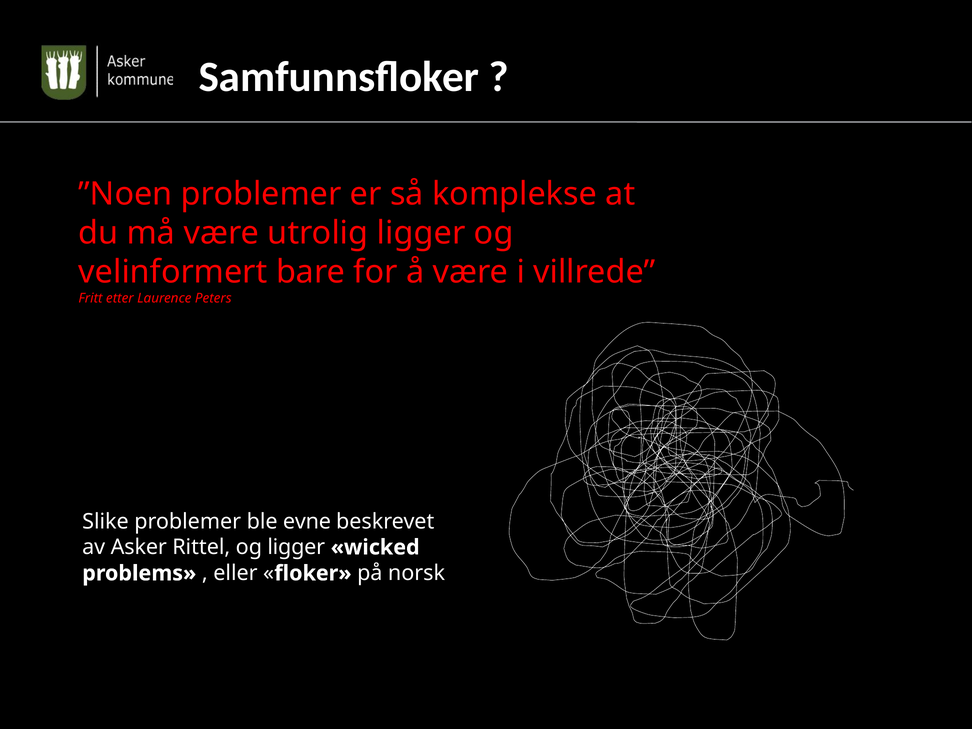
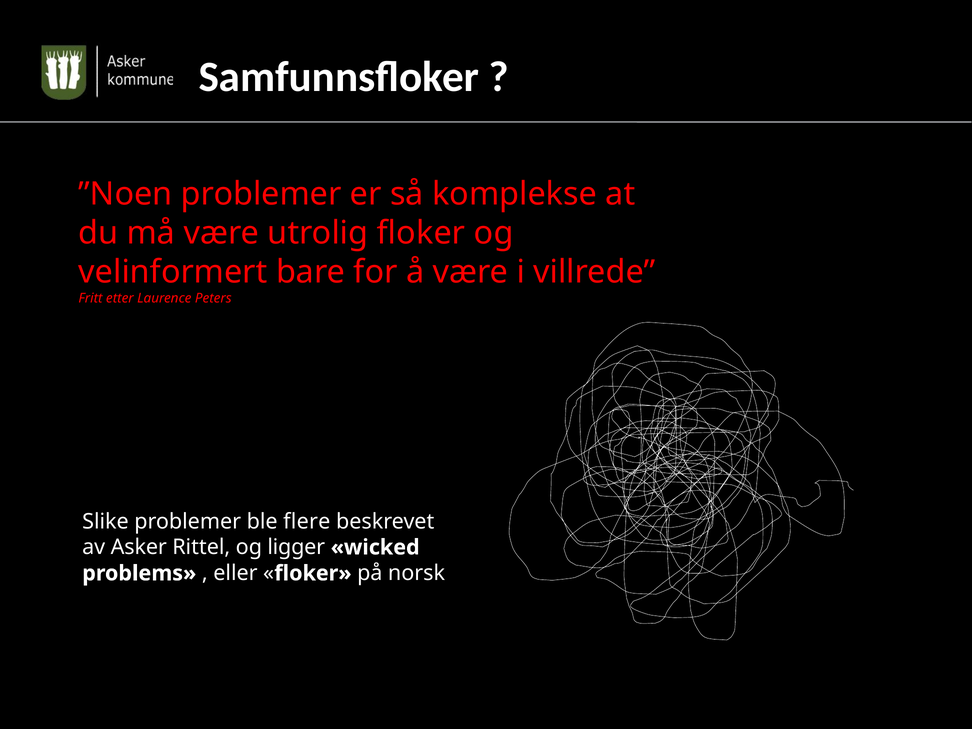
utrolig ligger: ligger -> floker (421, 233)
evne: evne -> flere (307, 521)
